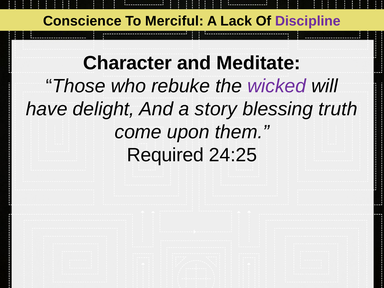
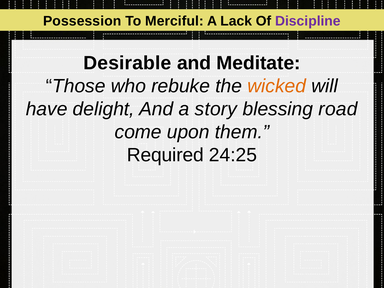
Conscience: Conscience -> Possession (82, 21)
Character: Character -> Desirable (127, 63)
wicked colour: purple -> orange (277, 86)
truth: truth -> road (338, 109)
